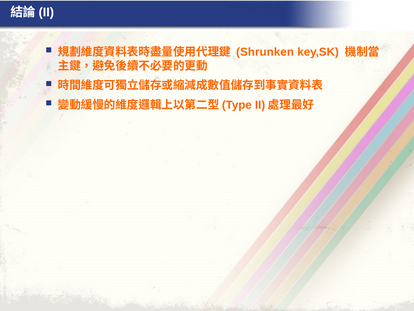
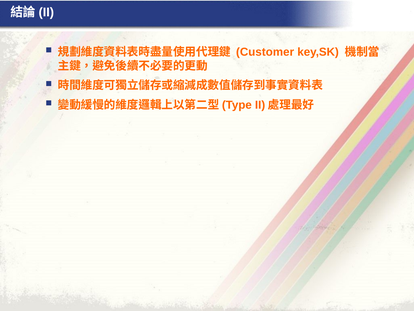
Shrunken: Shrunken -> Customer (265, 52)
